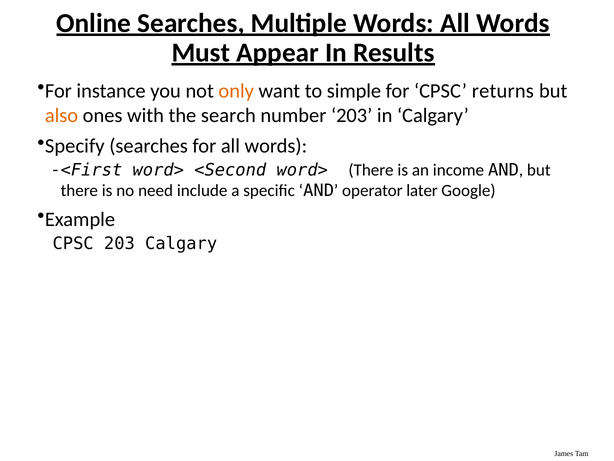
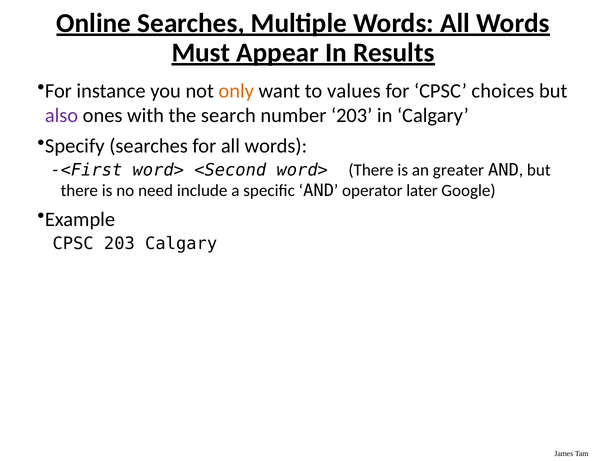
simple: simple -> values (354, 91)
returns: returns -> choices (503, 91)
also colour: orange -> purple (61, 115)
income: income -> greater (458, 170)
